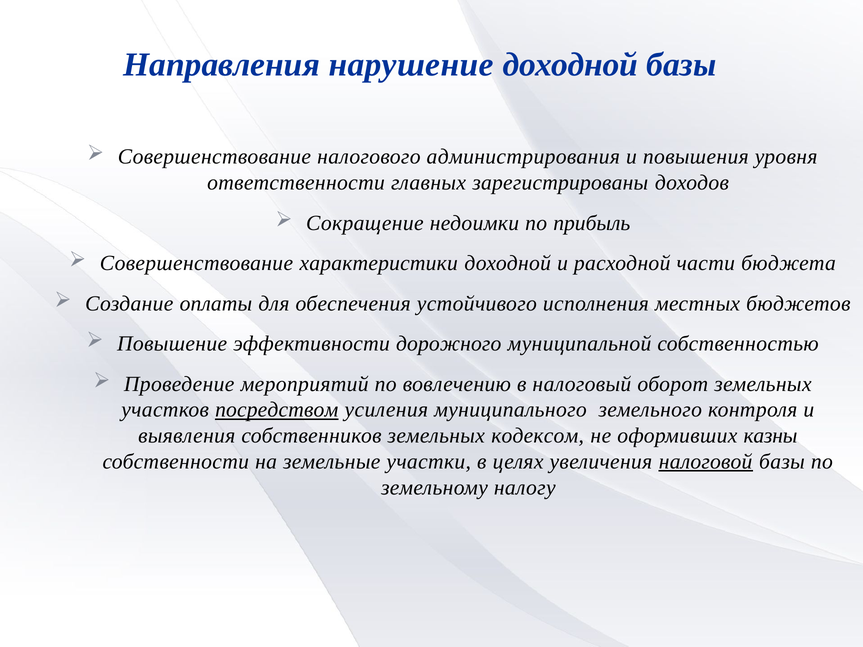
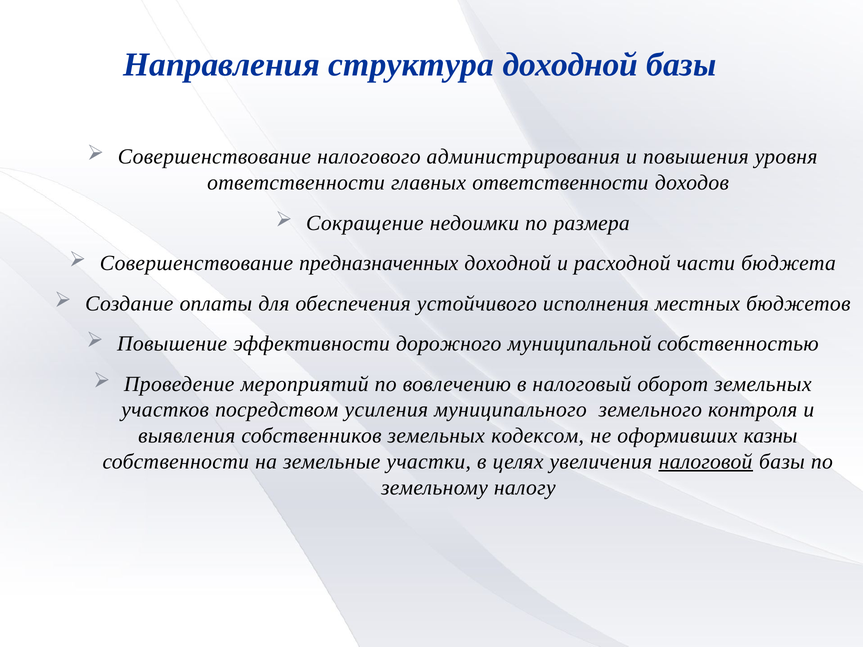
нарушение: нарушение -> структура (411, 65)
главных зарегистрированы: зарегистрированы -> ответственности (560, 183)
прибыль: прибыль -> размера (592, 223)
характеристики: характеристики -> предназначенных (379, 263)
посредством underline: present -> none (277, 410)
